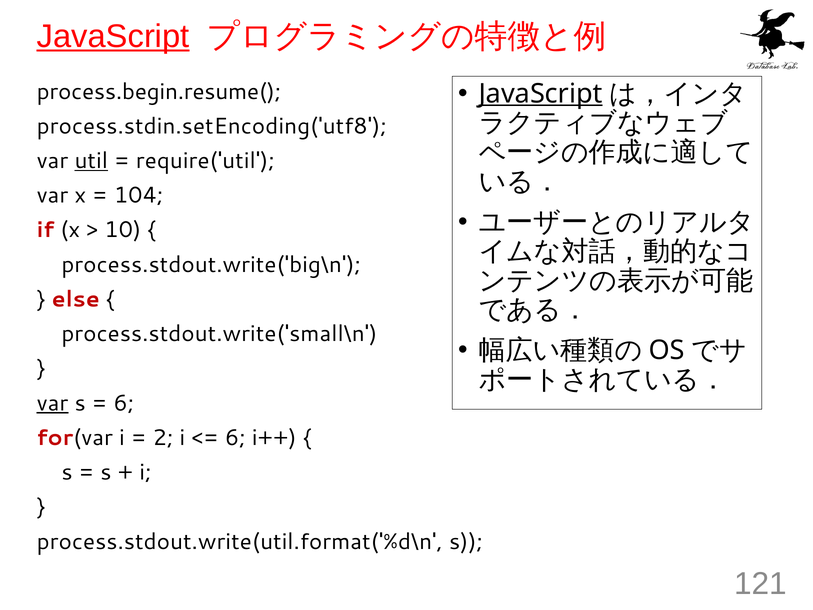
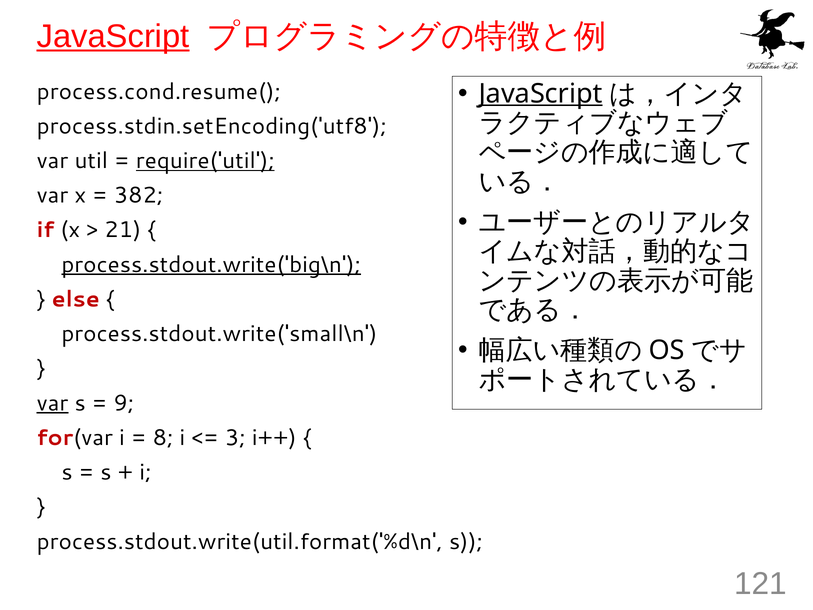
process.begin.resume(: process.begin.resume( -> process.cond.resume( (159, 92)
util underline: present -> none (91, 161)
require('util underline: none -> present (205, 161)
104: 104 -> 382 (139, 195)
10: 10 -> 21 (123, 230)
process.stdout.write('big\n underline: none -> present (211, 265)
6: 6 -> 9 (124, 403)
2: 2 -> 8 (163, 438)
6: 6 -> 3 (235, 438)
